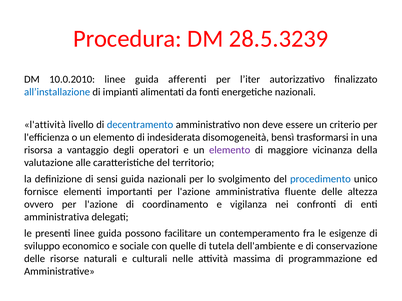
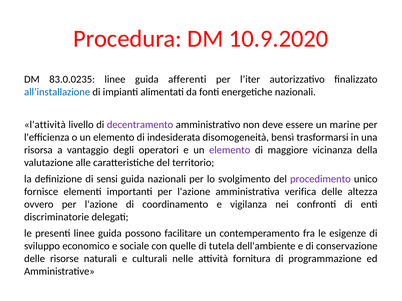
28.5.3239: 28.5.3239 -> 10.9.2020 (279, 39)
10.0.2010: 10.0.2010 -> 83.0.0235 (72, 79)
decentramento colour: blue -> purple (140, 125)
criterio: criterio -> marine (345, 125)
procedimento colour: blue -> purple (320, 179)
fluente: fluente -> verifica (301, 192)
amministrativa: amministrativa -> discriminatorie (57, 217)
massima: massima -> fornitura (252, 259)
